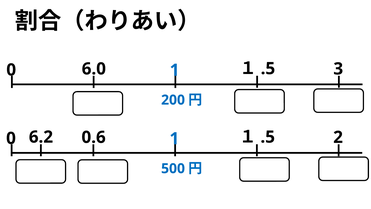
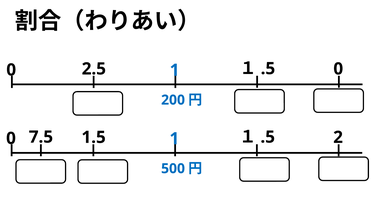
6.0: 6.0 -> 2.5 (94, 69)
0 3: 3 -> 0 (338, 69)
6.2: 6.2 -> 7.5 (41, 137)
0.6: 0.6 -> 1.5 (94, 137)
